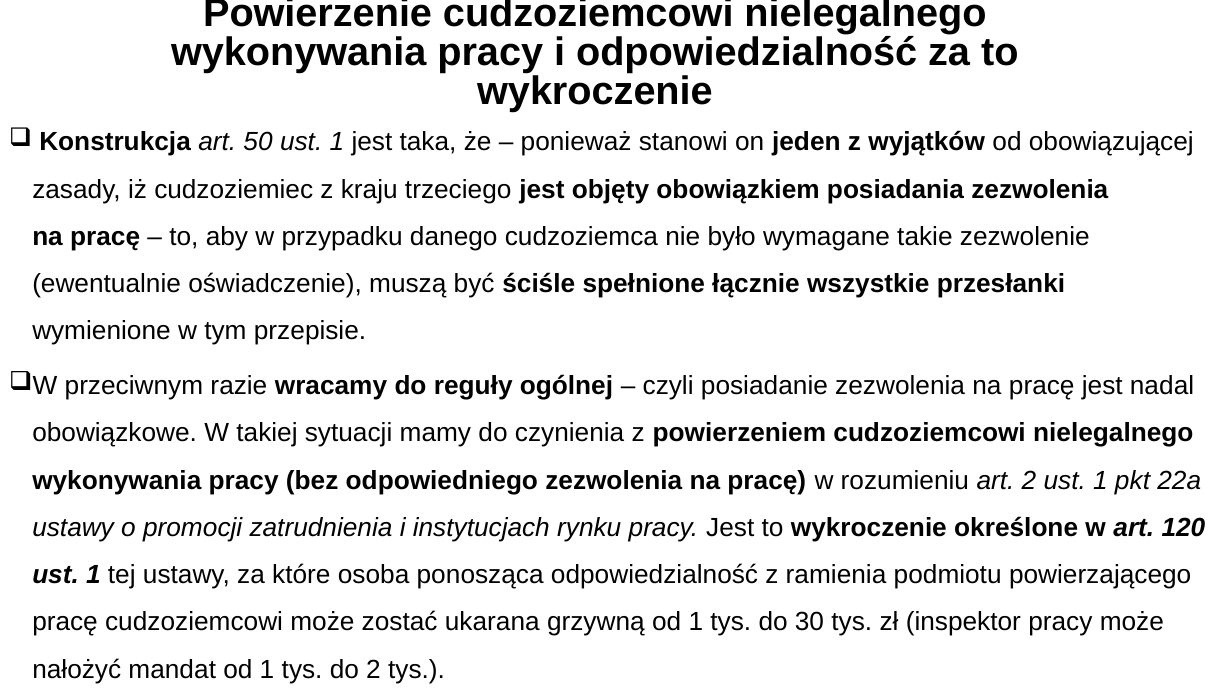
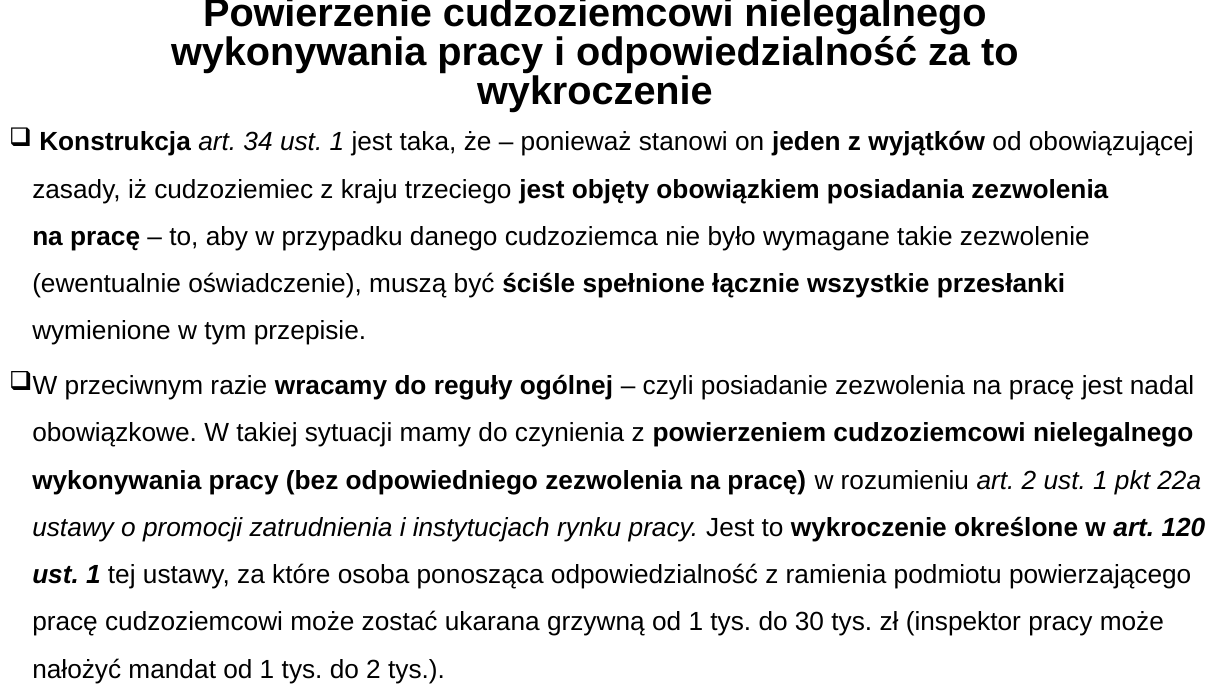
50: 50 -> 34 (258, 142)
